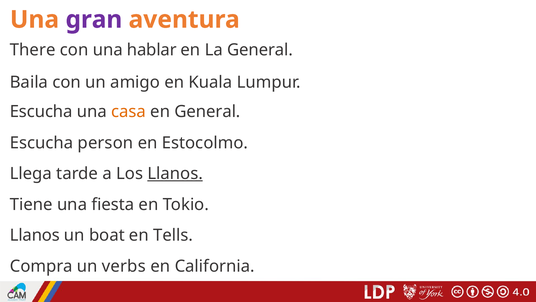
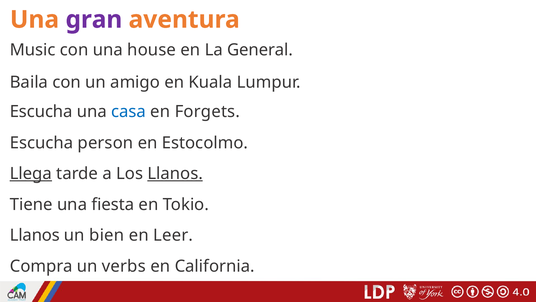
There: There -> Music (33, 50)
hablar: hablar -> house (152, 50)
casa colour: orange -> blue (129, 111)
en General: General -> Forgets (207, 111)
Llega underline: none -> present (31, 173)
boat: boat -> bien (107, 235)
Tells: Tells -> Leer (173, 235)
